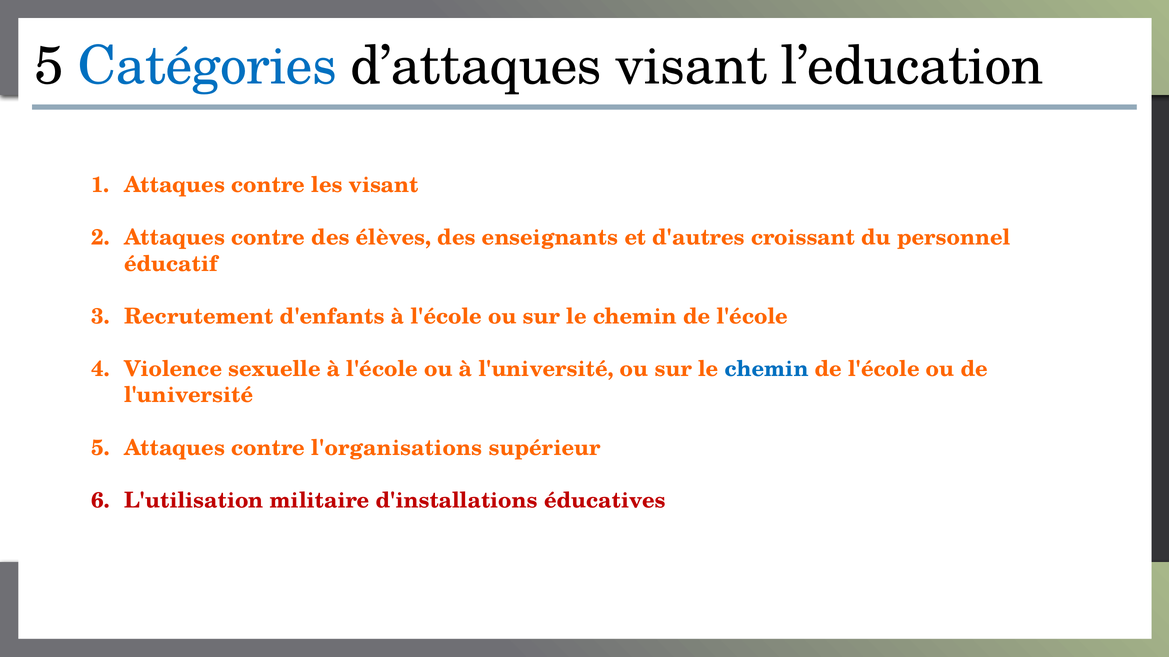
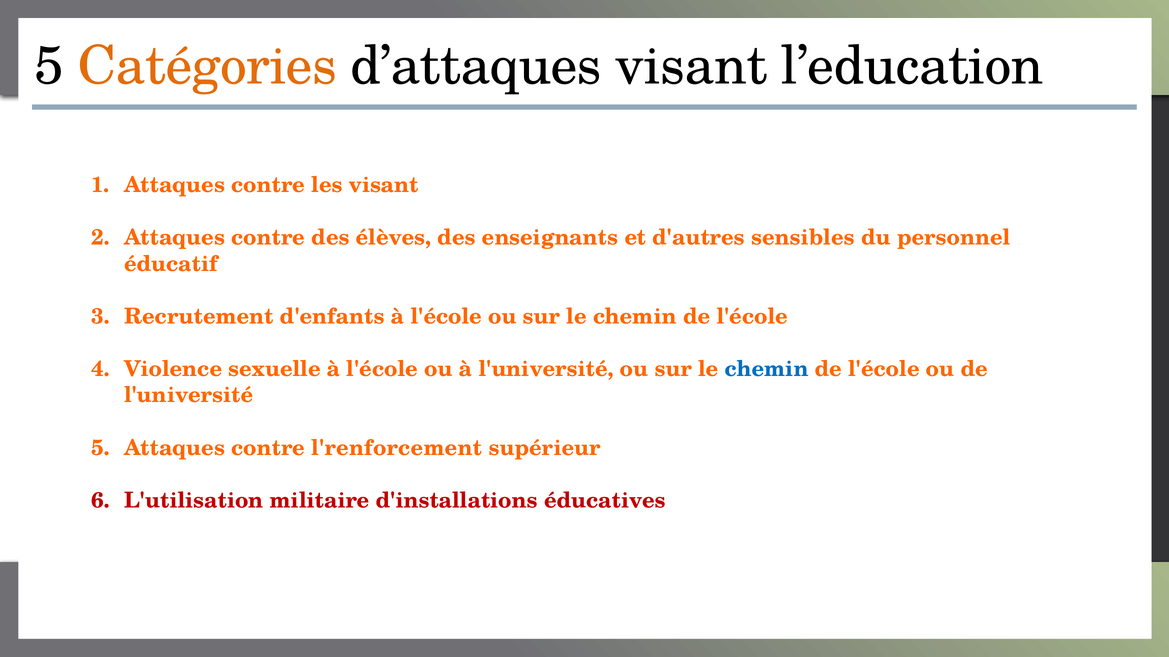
Catégories colour: blue -> orange (207, 66)
croissant: croissant -> sensibles (803, 238)
l'organisations: l'organisations -> l'renforcement (397, 448)
